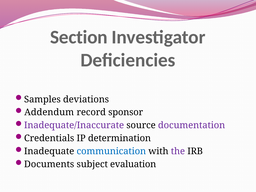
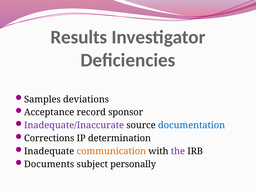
Section: Section -> Results (79, 37)
Addendum: Addendum -> Acceptance (49, 112)
documentation colour: purple -> blue (192, 125)
Credentials: Credentials -> Corrections (49, 138)
communication colour: blue -> orange (111, 151)
evaluation: evaluation -> personally (133, 164)
